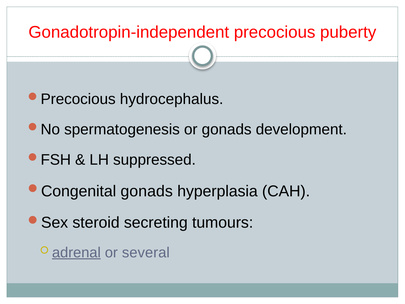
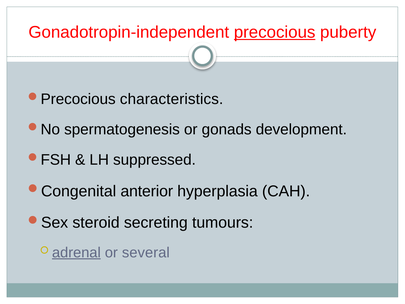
precocious underline: none -> present (275, 32)
hydrocephalus: hydrocephalus -> characteristics (172, 99)
gonads: gonads -> anterior (147, 191)
